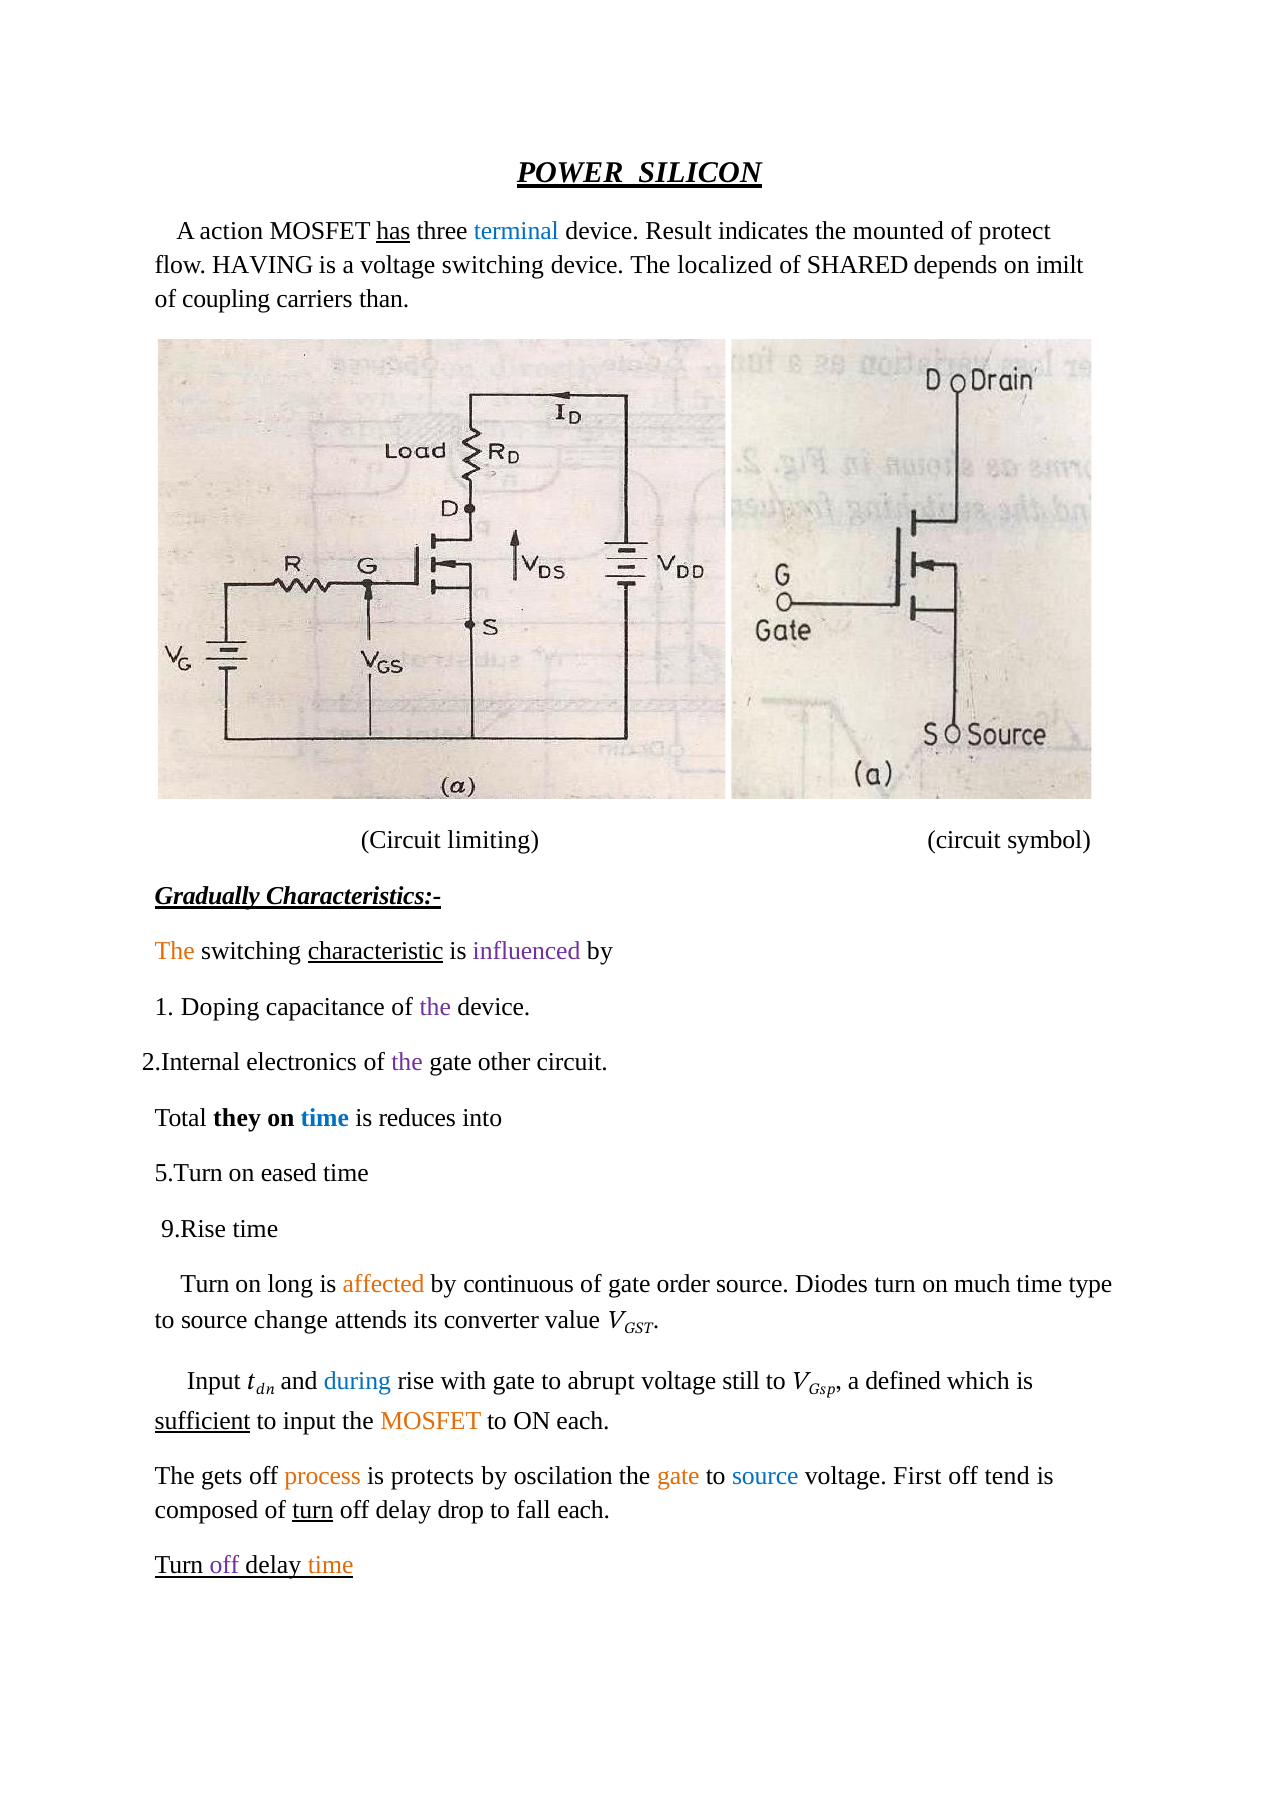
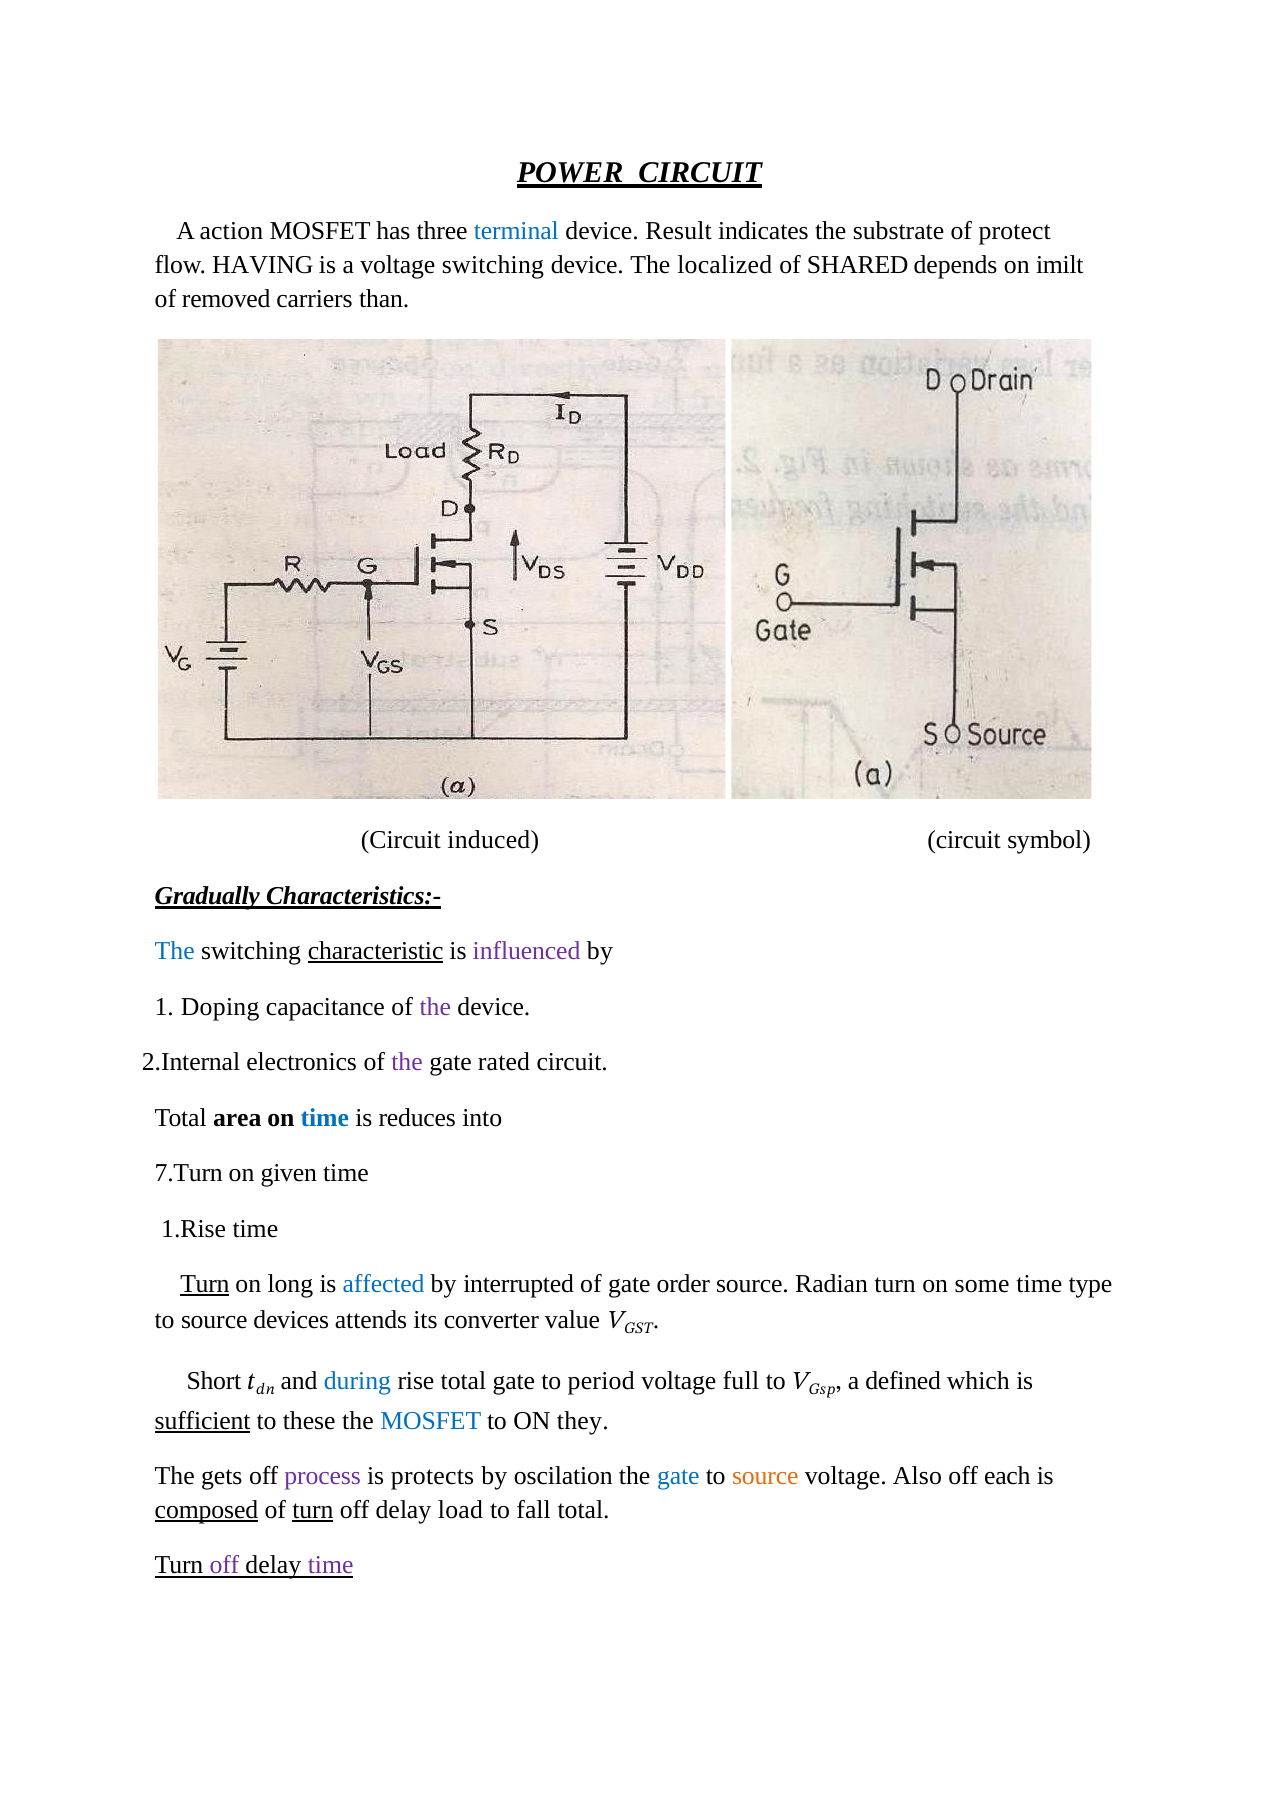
POWER SILICON: SILICON -> CIRCUIT (700, 173)
has underline: present -> none (393, 231)
mounted: mounted -> substrate (899, 231)
coupling: coupling -> removed (226, 299)
limiting: limiting -> induced (493, 840)
The colour: orange -> blue (175, 951)
other: other -> rated (504, 1062)
they: they -> area (237, 1117)
5.Turn: 5.Turn -> 7.Turn (189, 1173)
eased: eased -> given (289, 1173)
9.Rise: 9.Rise -> 1.Rise (194, 1228)
Turn underline: none -> present (205, 1284)
affected colour: orange -> blue (384, 1284)
continuous: continuous -> interrupted (519, 1284)
Diodes: Diodes -> Radian (832, 1284)
much: much -> some (982, 1284)
change: change -> devices (291, 1320)
Input: Input -> Short (214, 1381)
rise with: with -> total (463, 1381)
abrupt: abrupt -> period (601, 1381)
still: still -> full (741, 1381)
input: input -> these (309, 1421)
MOSFET colour: orange -> blue (431, 1421)
ON each: each -> they (583, 1421)
process colour: orange -> purple (323, 1476)
gate colour: orange -> blue (678, 1476)
source colour: blue -> orange (765, 1476)
First: First -> Also (917, 1476)
tend: tend -> each (1007, 1476)
composed underline: none -> present (207, 1510)
drop: drop -> load (460, 1510)
fall each: each -> total (584, 1510)
time colour: orange -> purple (331, 1565)
